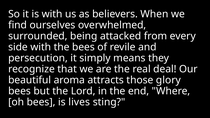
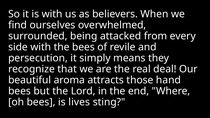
glory: glory -> hand (168, 80)
